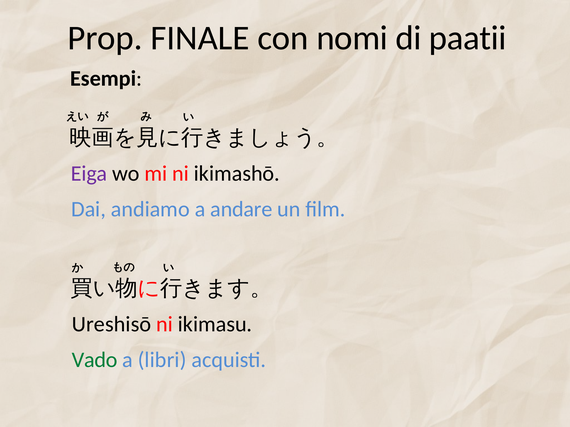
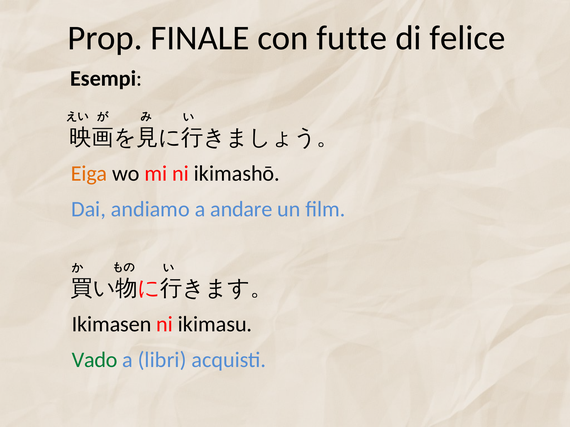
nomi: nomi -> futte (352, 38)
paatii: paatii -> felice (467, 38)
Eiga colour: purple -> orange (89, 174)
Ureshisō: Ureshisō -> Ikimasen (112, 324)
